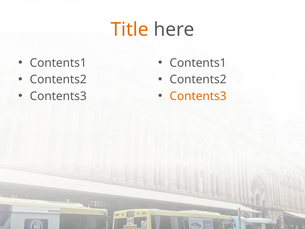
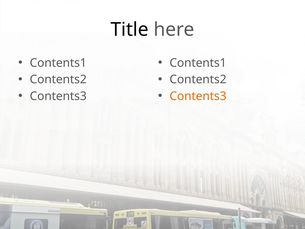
Title colour: orange -> black (130, 30)
